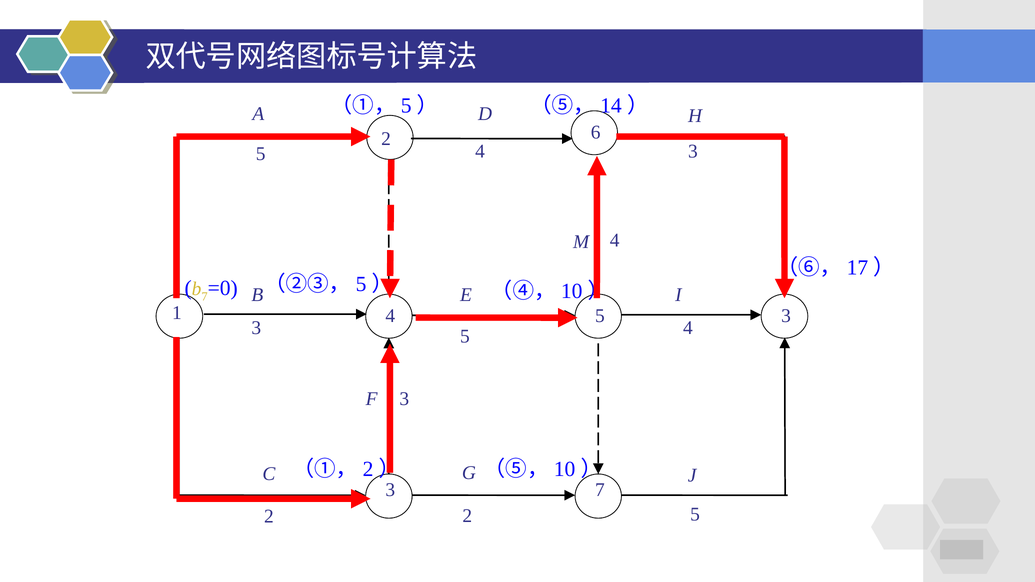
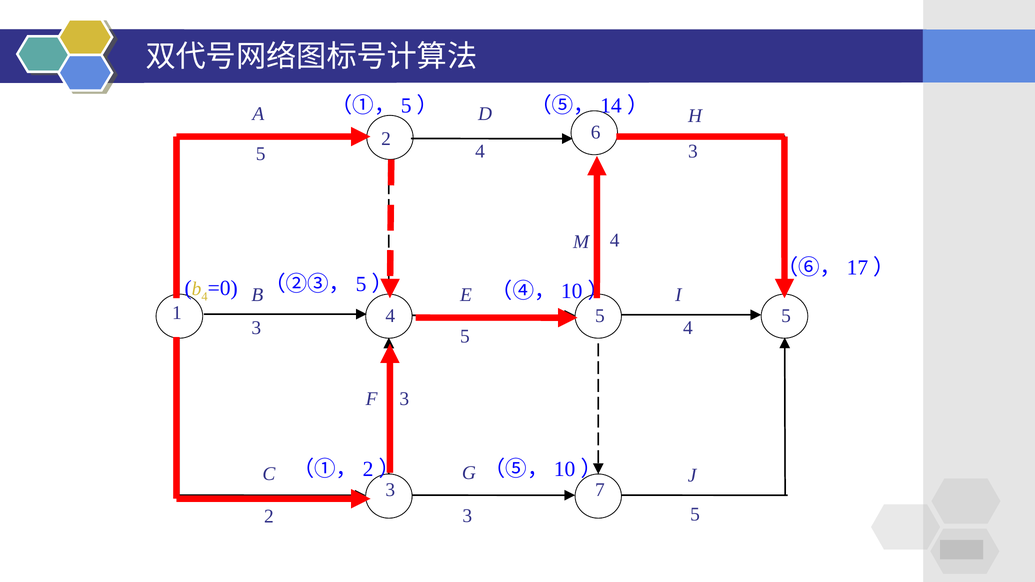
b 7: 7 -> 4 (205, 297)
4 3: 3 -> 5 (786, 316)
2 2: 2 -> 3 (467, 516)
